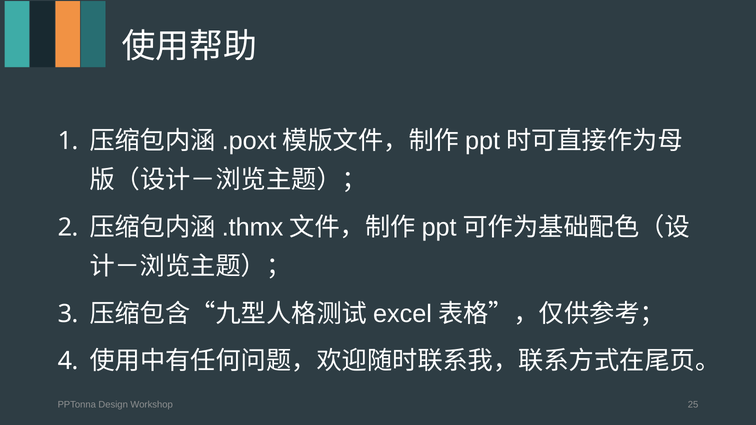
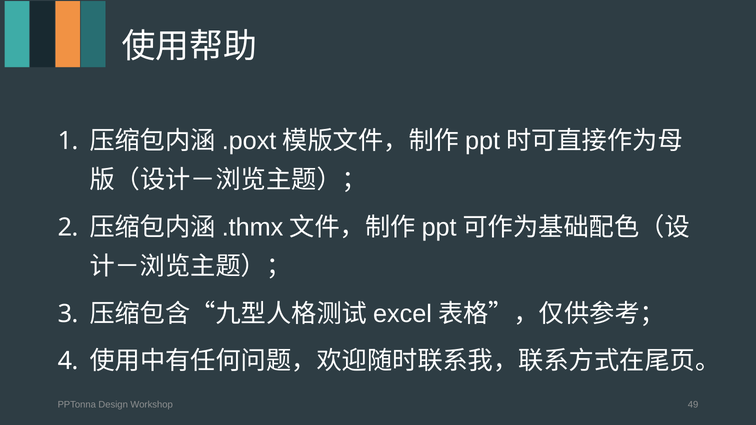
25: 25 -> 49 (693, 405)
